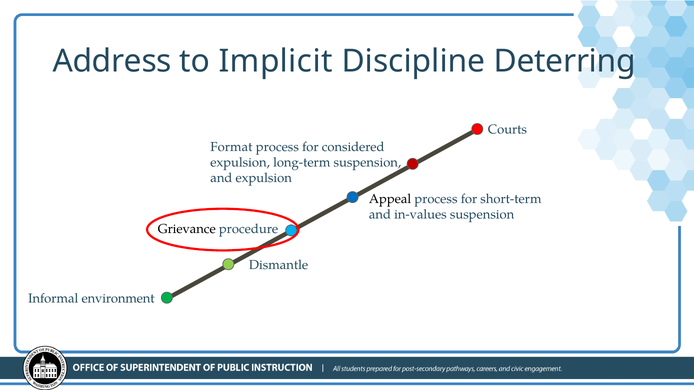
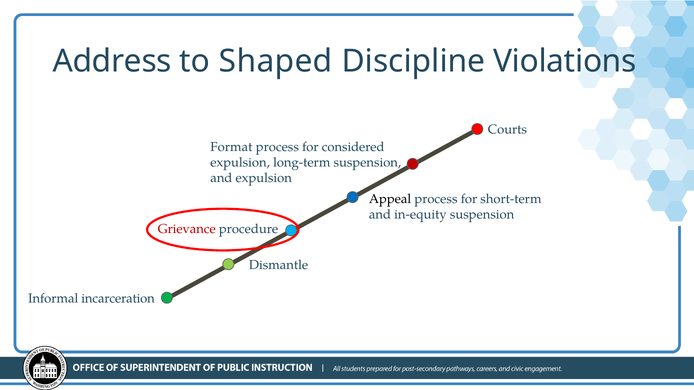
Implicit: Implicit -> Shaped (276, 62)
Deterring: Deterring -> Violations (565, 62)
in-values: in-values -> in-equity (420, 215)
Grievance colour: black -> red (187, 229)
environment: environment -> incarceration (118, 299)
